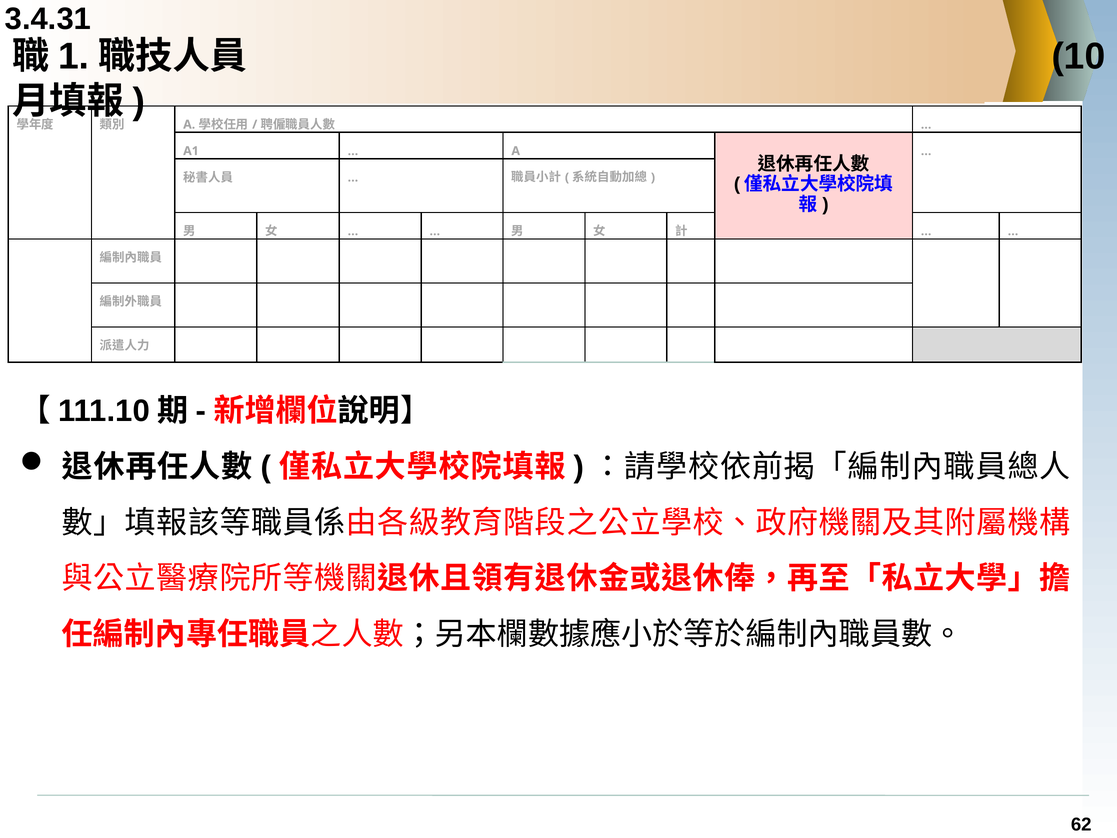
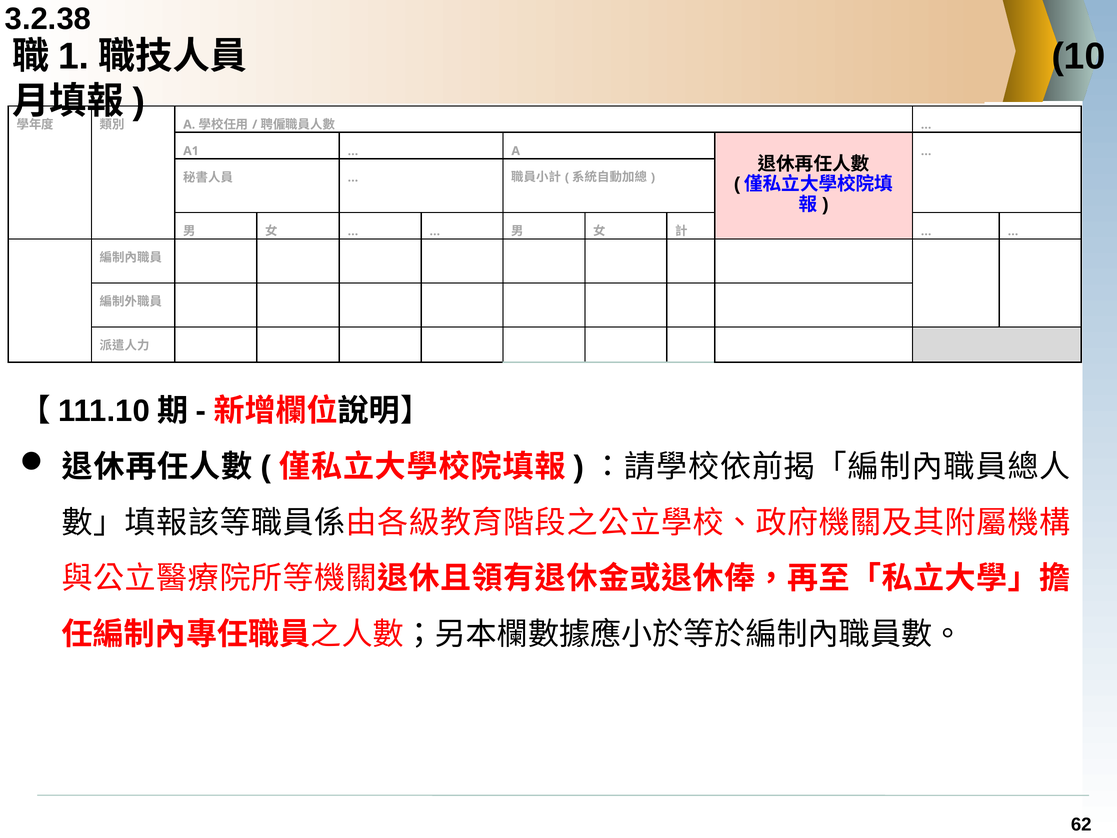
3.4.31: 3.4.31 -> 3.2.38 (48, 19)
